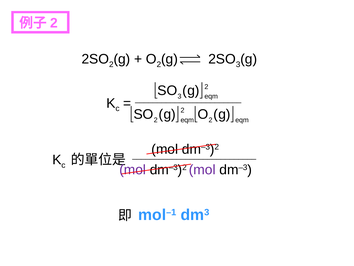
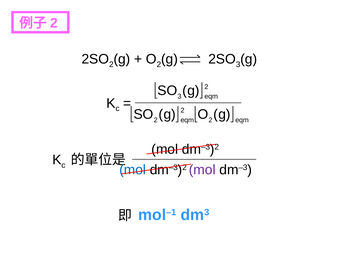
mol colour: purple -> blue (133, 169)
